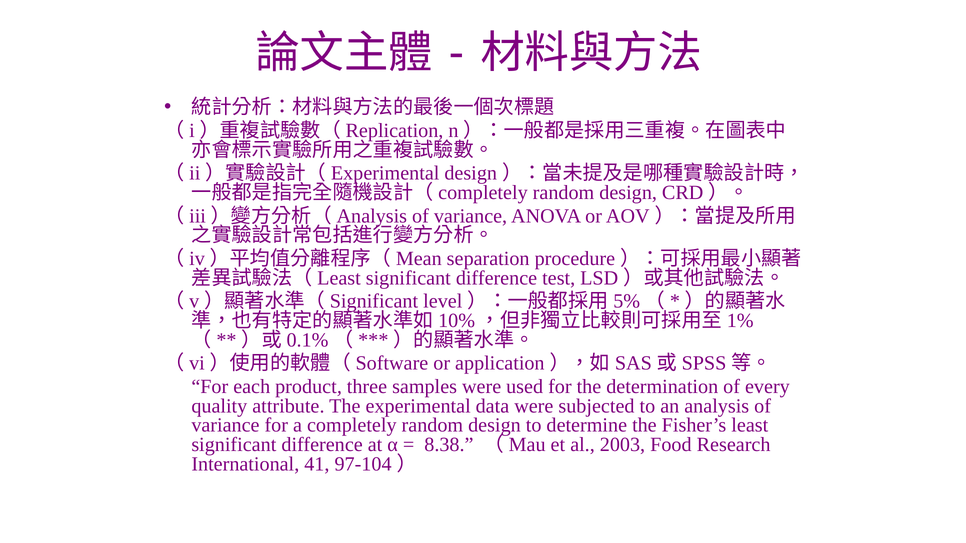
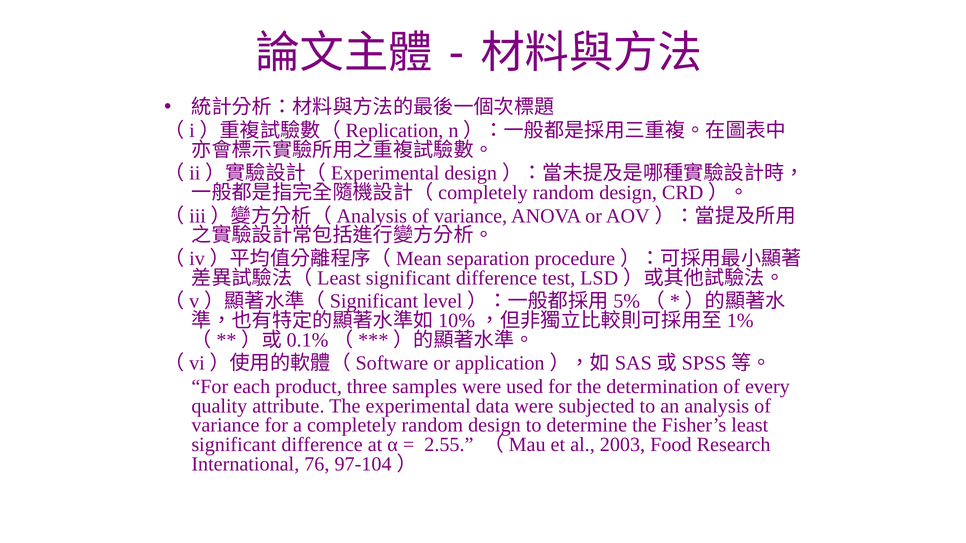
8.38: 8.38 -> 2.55 (449, 445)
41: 41 -> 76 (317, 464)
